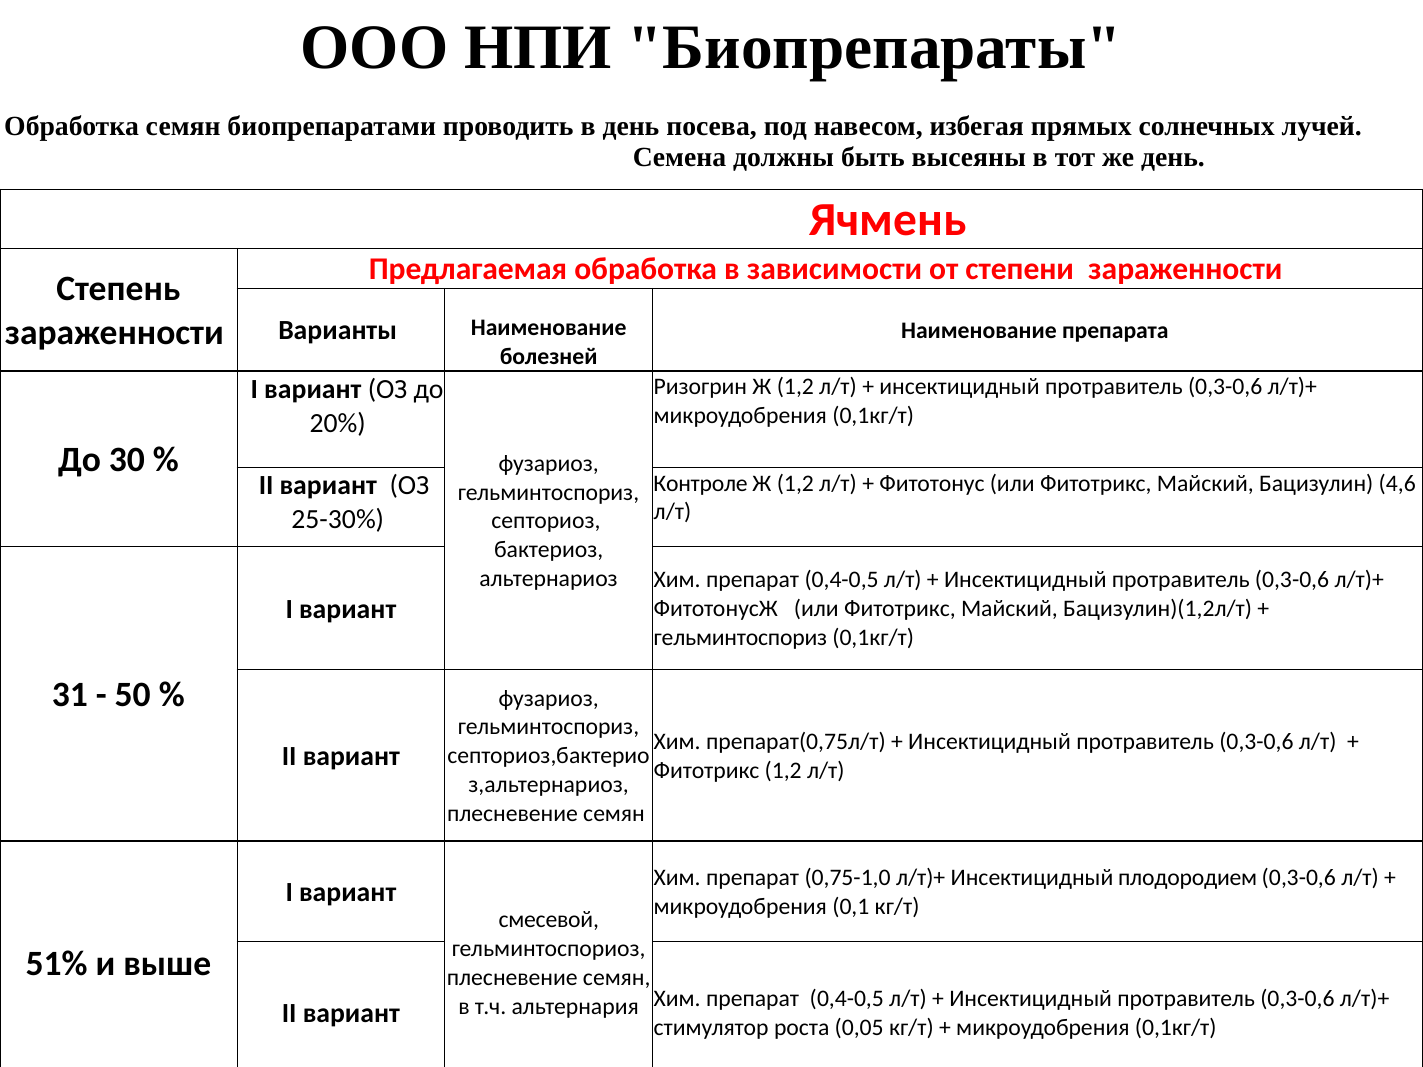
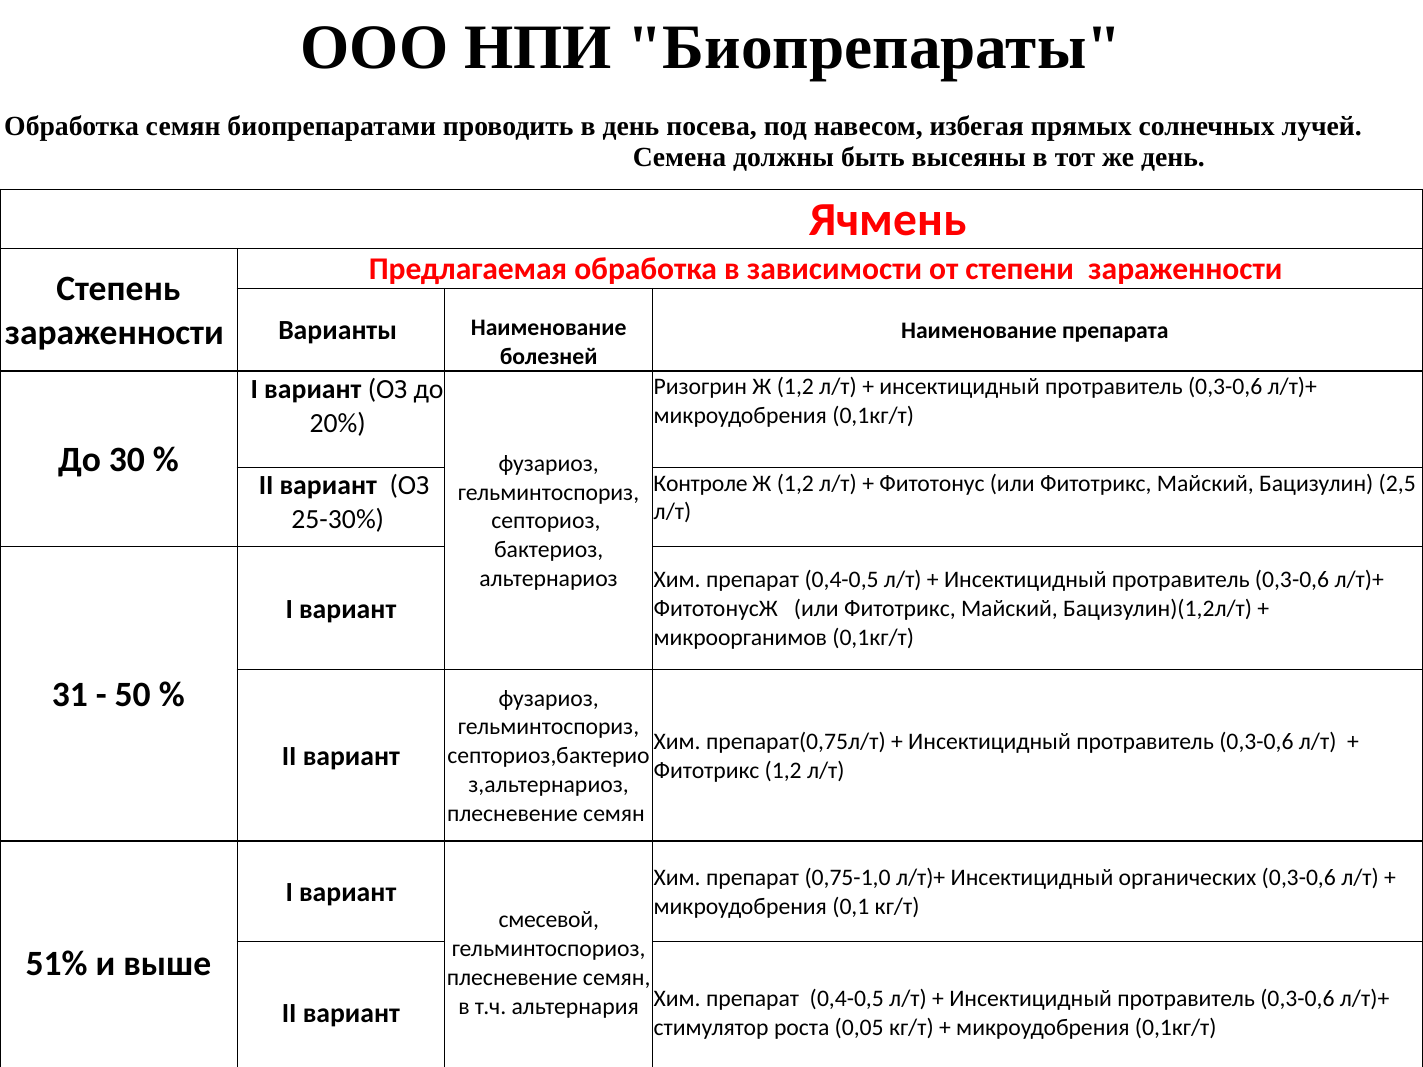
4,6: 4,6 -> 2,5 (1397, 483)
гельминтоспориз: гельминтоспориз -> микроорганимов (740, 638)
плодородием: плодородием -> органических (1187, 878)
